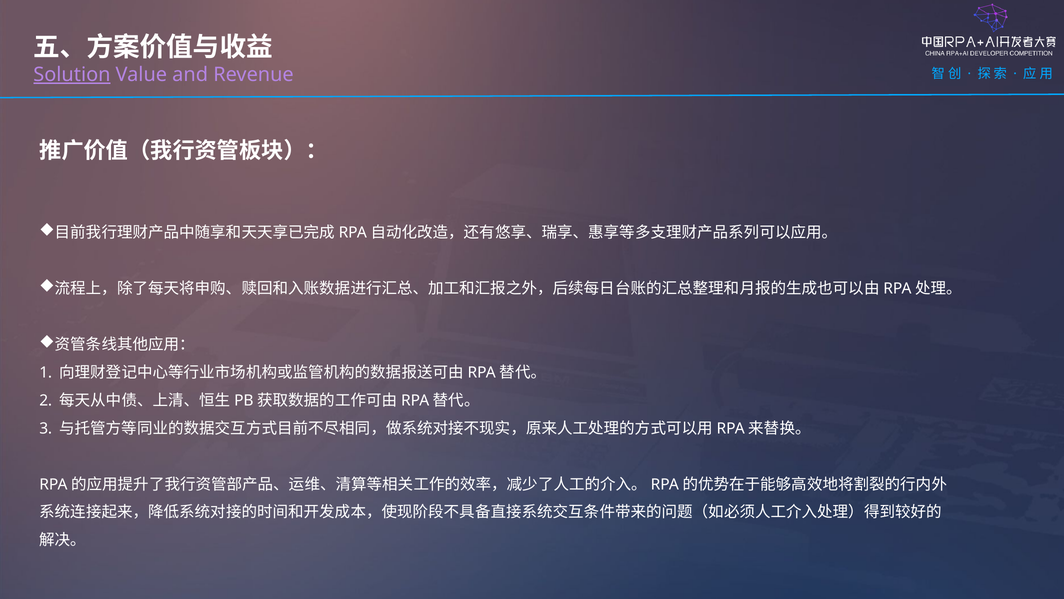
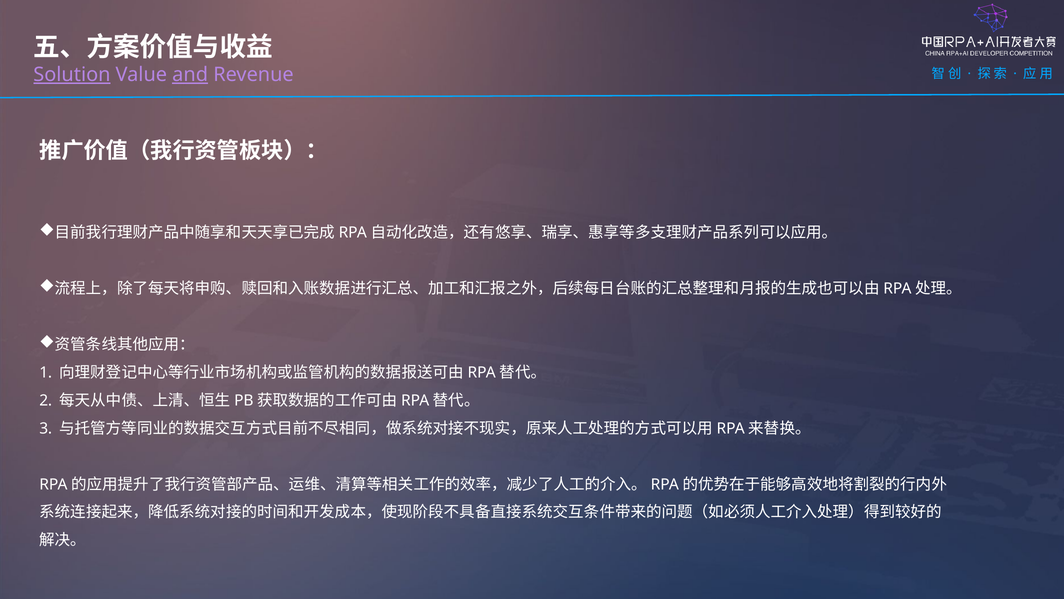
and underline: none -> present (190, 75)
